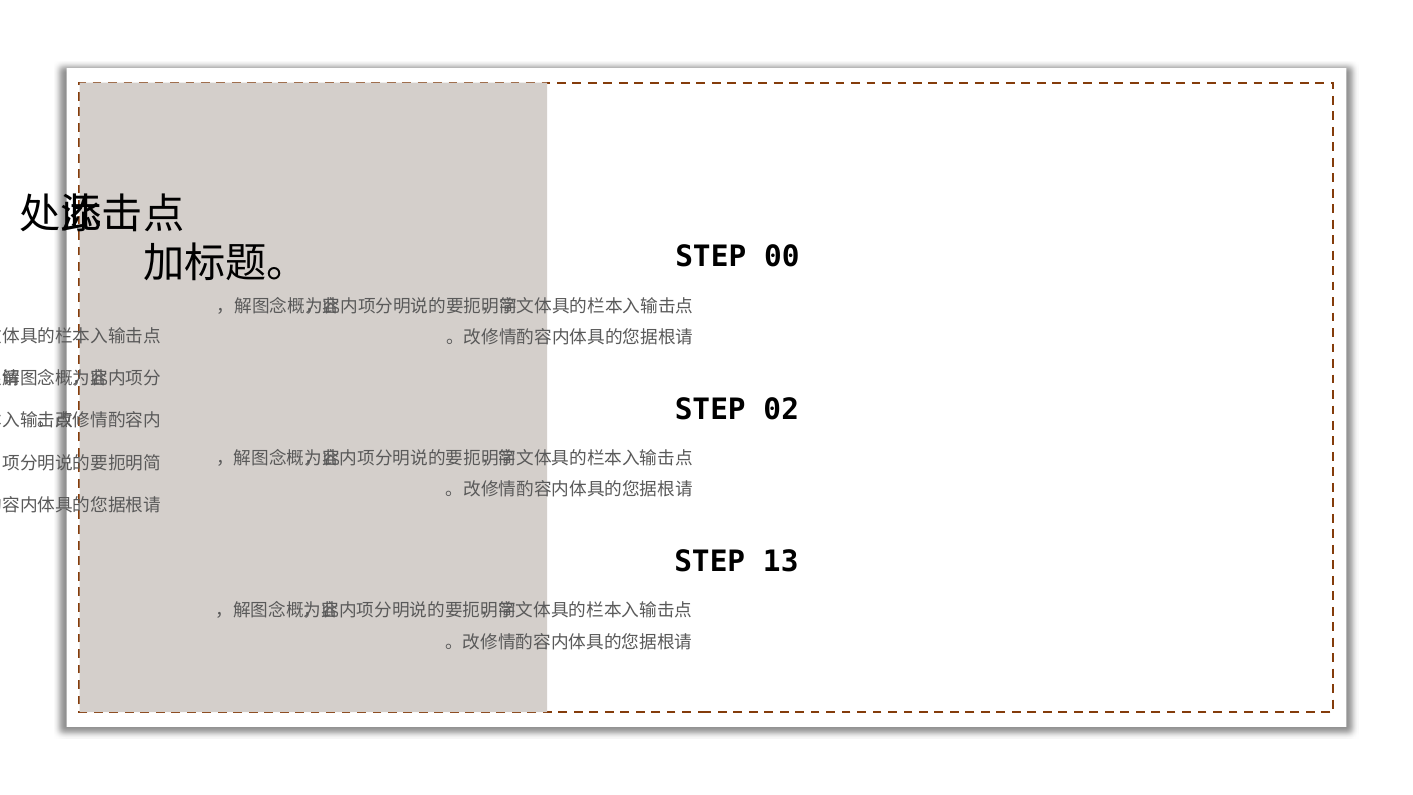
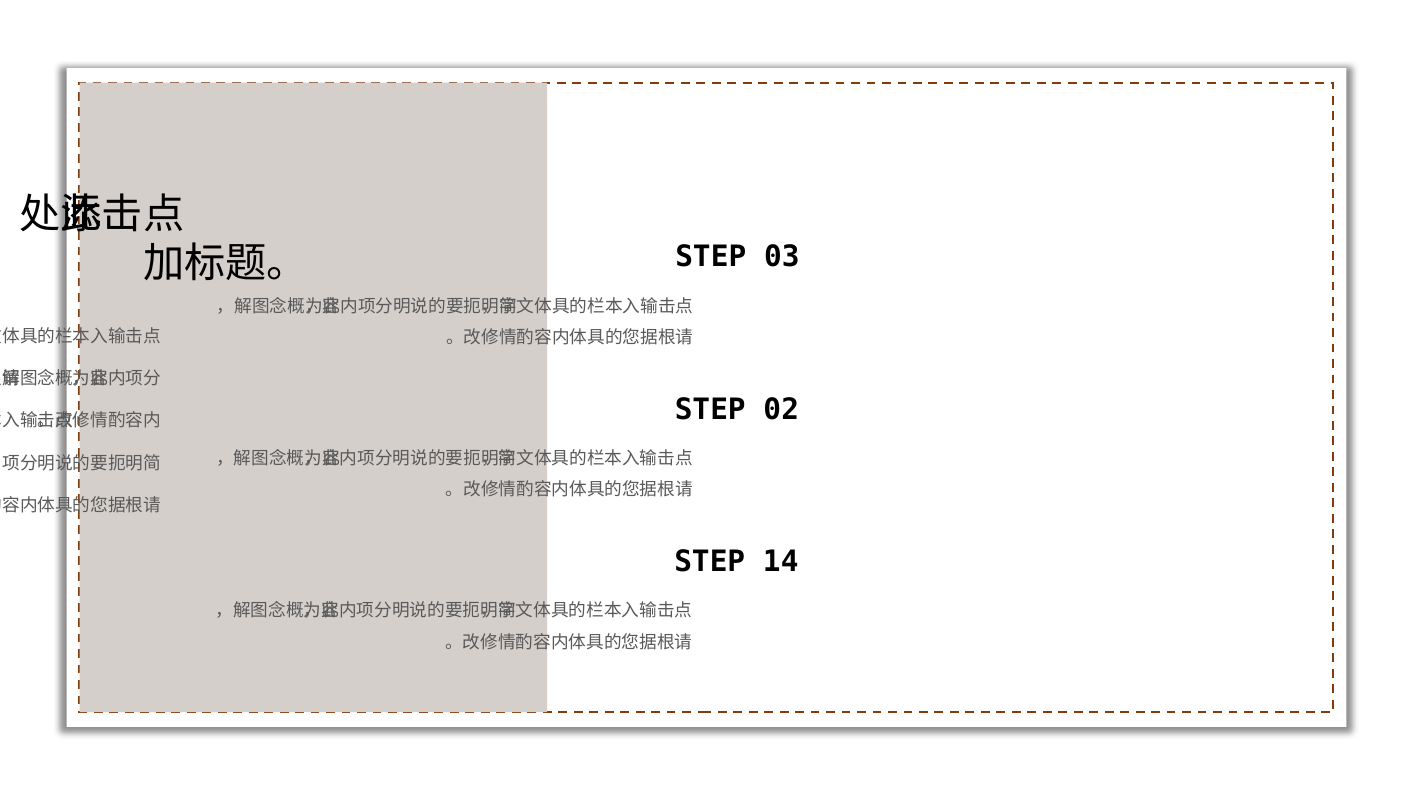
00: 00 -> 03 (782, 257)
13: 13 -> 14 (781, 561)
